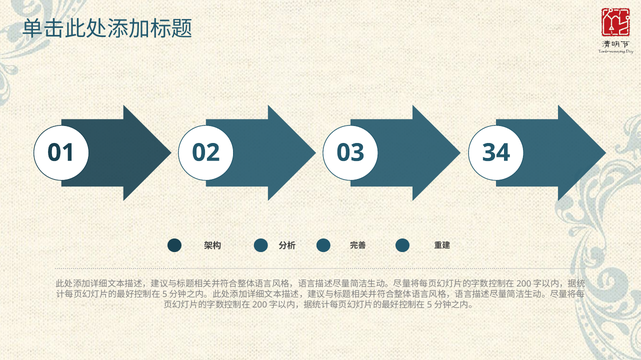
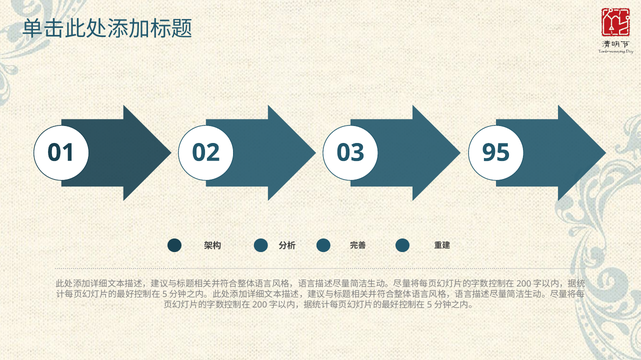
34: 34 -> 95 (496, 153)
